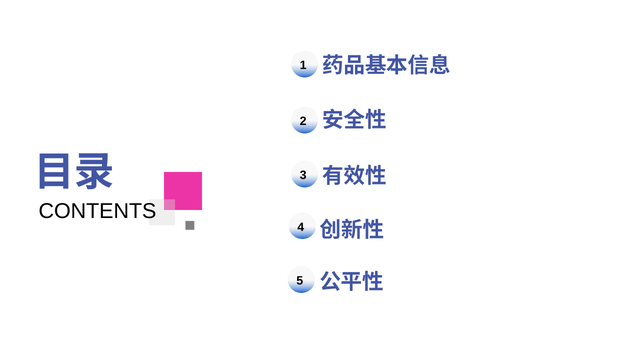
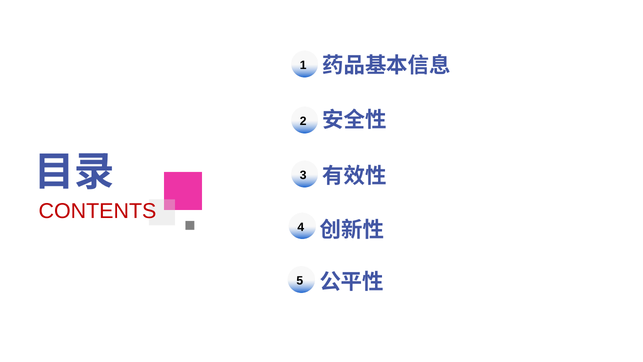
CONTENTS colour: black -> red (97, 211)
